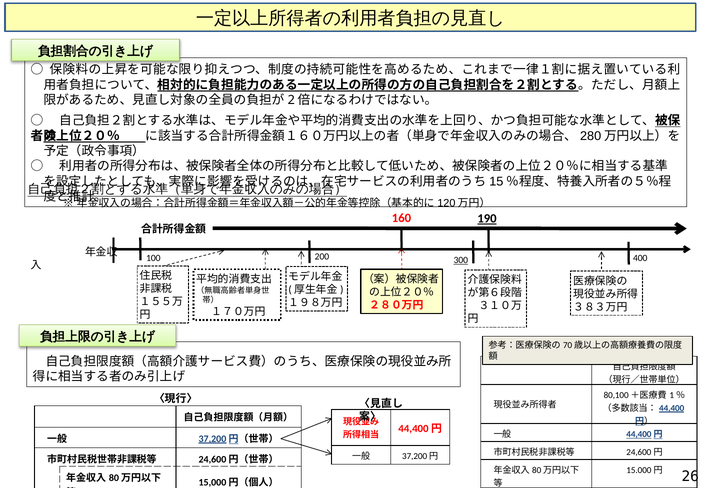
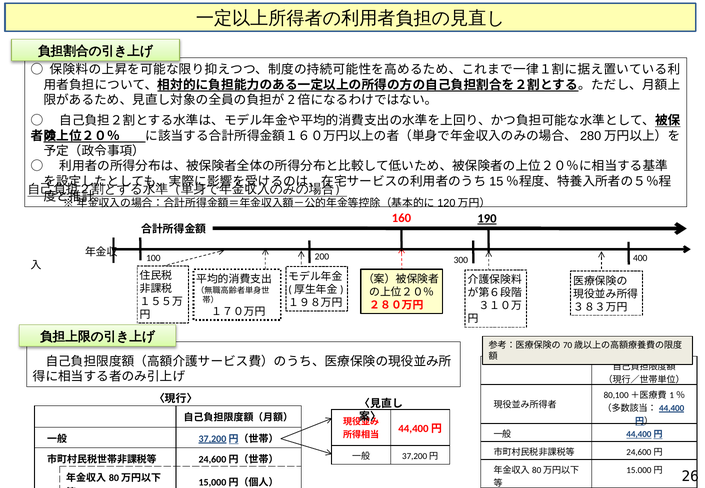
300 underline: present -> none (461, 260)
